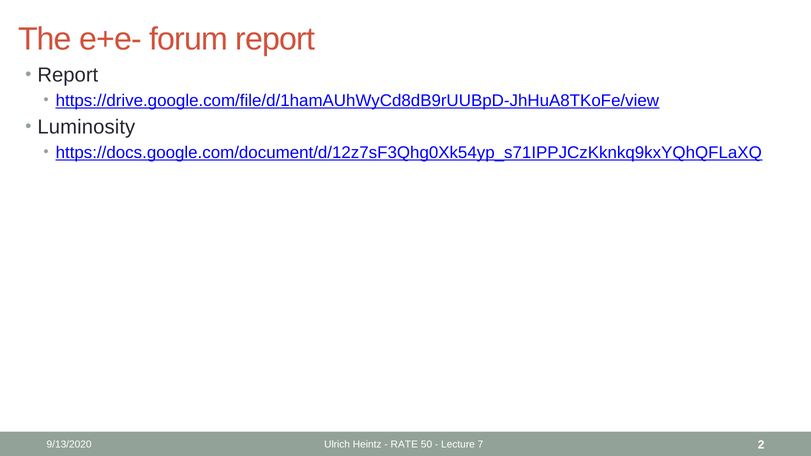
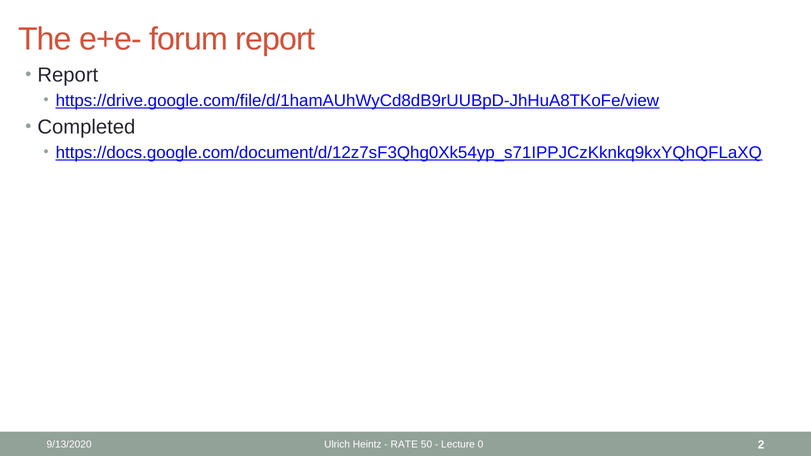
Luminosity: Luminosity -> Completed (86, 127)
7: 7 -> 0 (481, 445)
